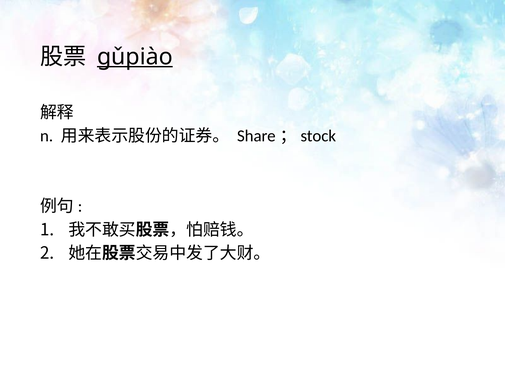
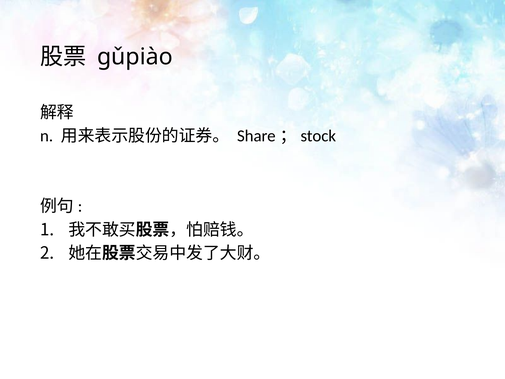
gǔpiào underline: present -> none (135, 57)
